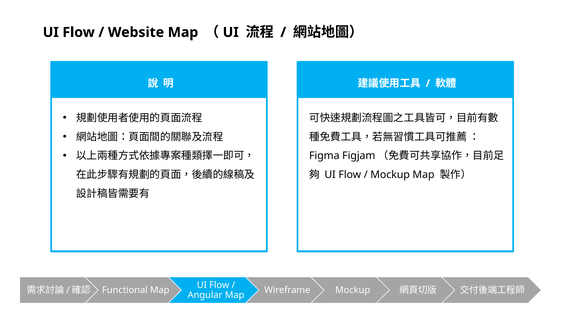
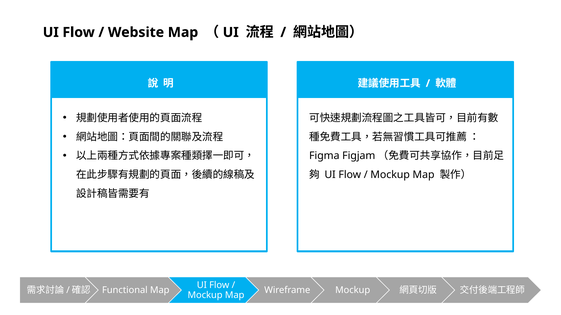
Angular: Angular -> Mockup (205, 296)
